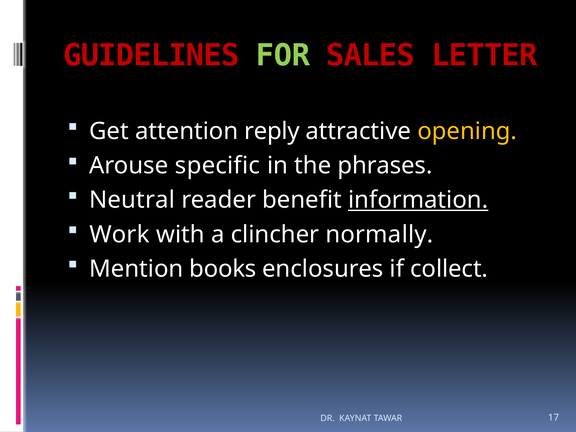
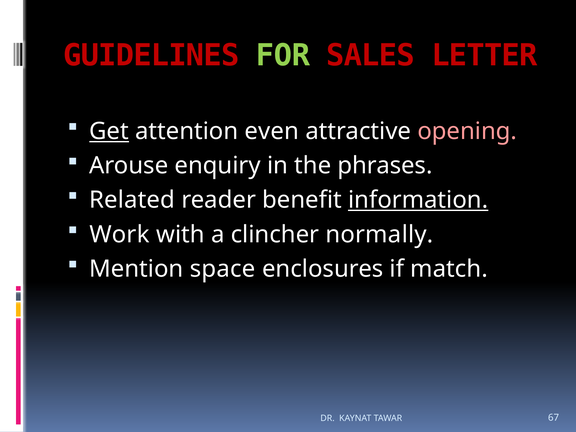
Get underline: none -> present (109, 131)
reply: reply -> even (272, 131)
opening colour: yellow -> pink (467, 131)
specific: specific -> enquiry (218, 166)
Neutral: Neutral -> Related (132, 200)
books: books -> space (223, 269)
collect: collect -> match (449, 269)
17: 17 -> 67 (554, 418)
